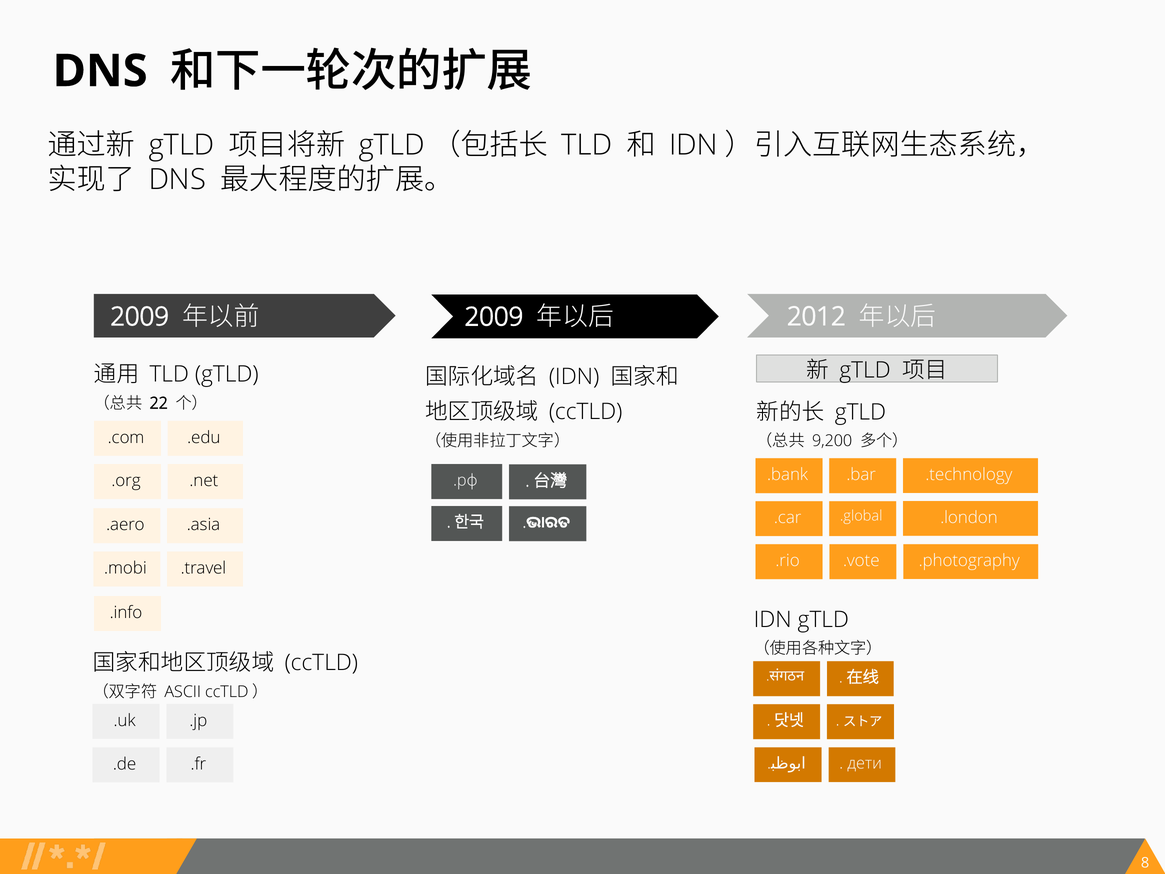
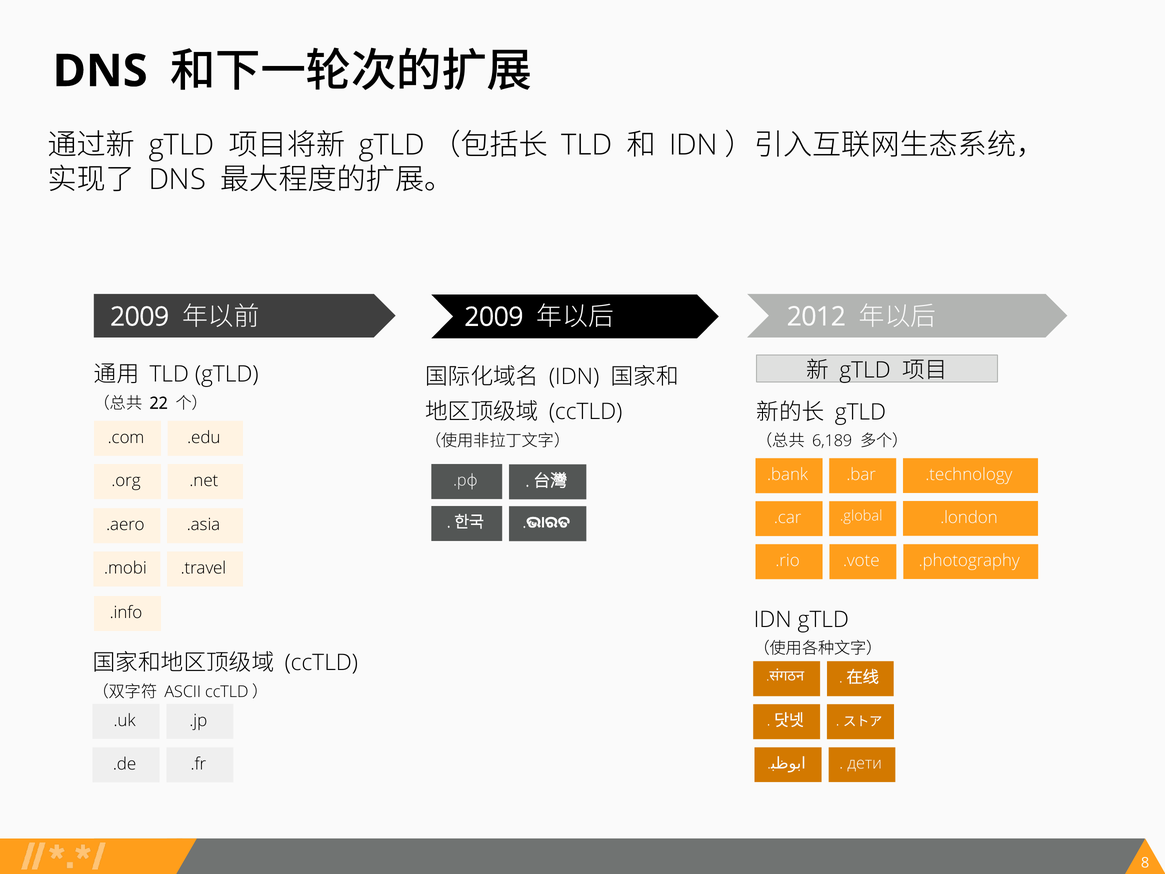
9,200: 9,200 -> 6,189 (832, 441)
